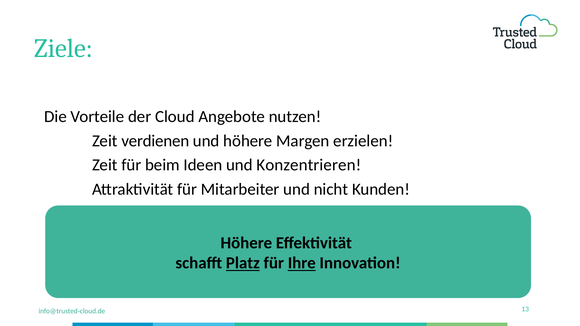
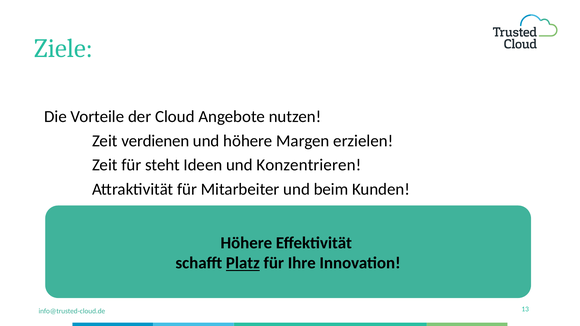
beim: beim -> steht (162, 165)
nicht: nicht -> beim (331, 189)
Ihre underline: present -> none (302, 263)
